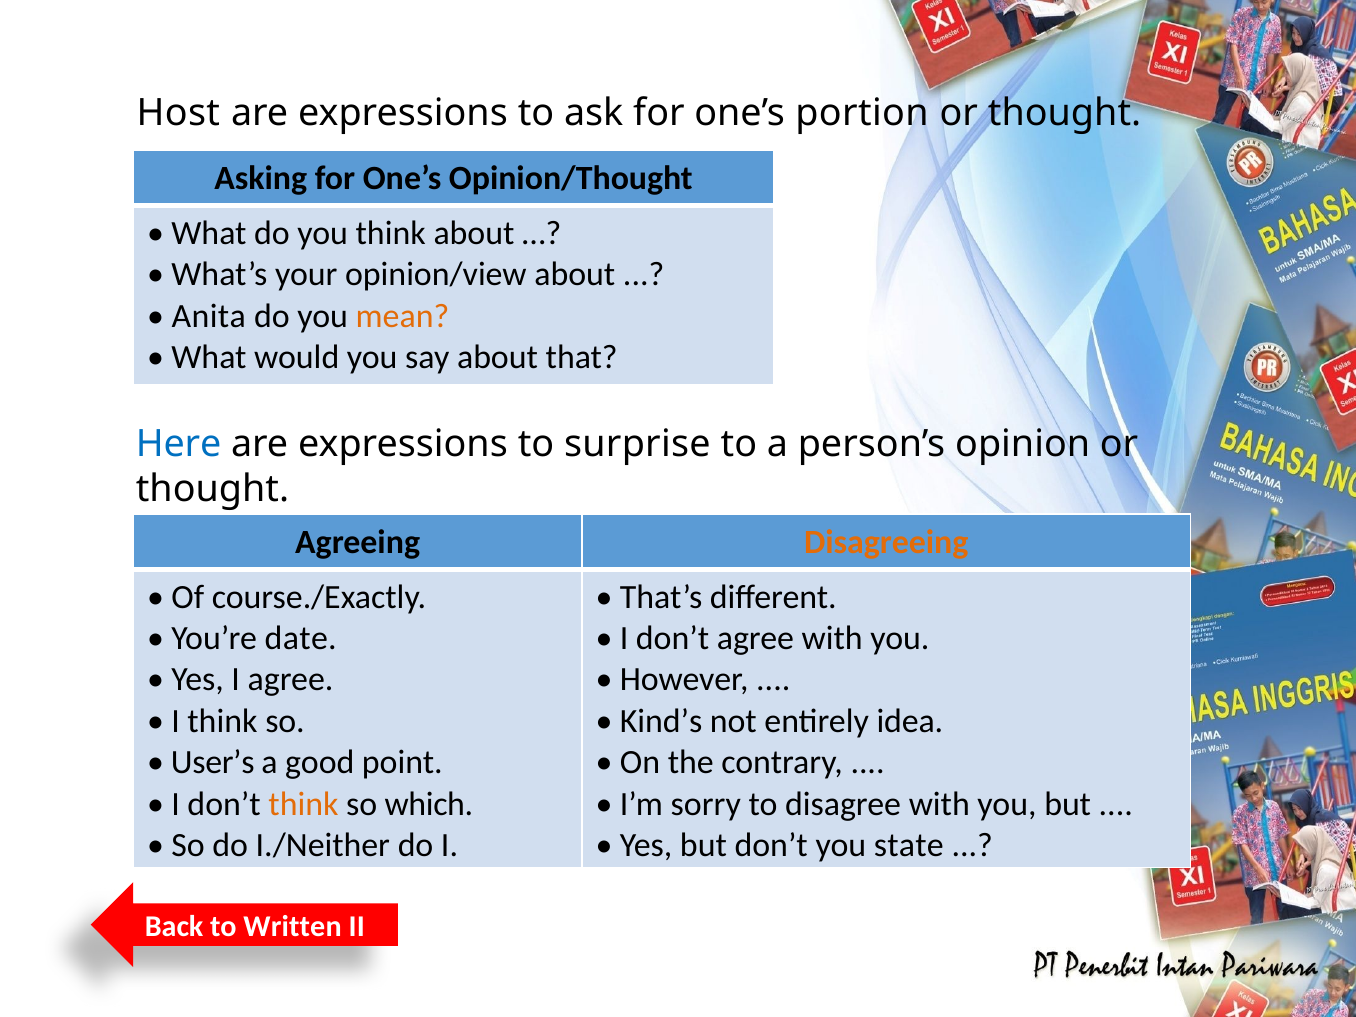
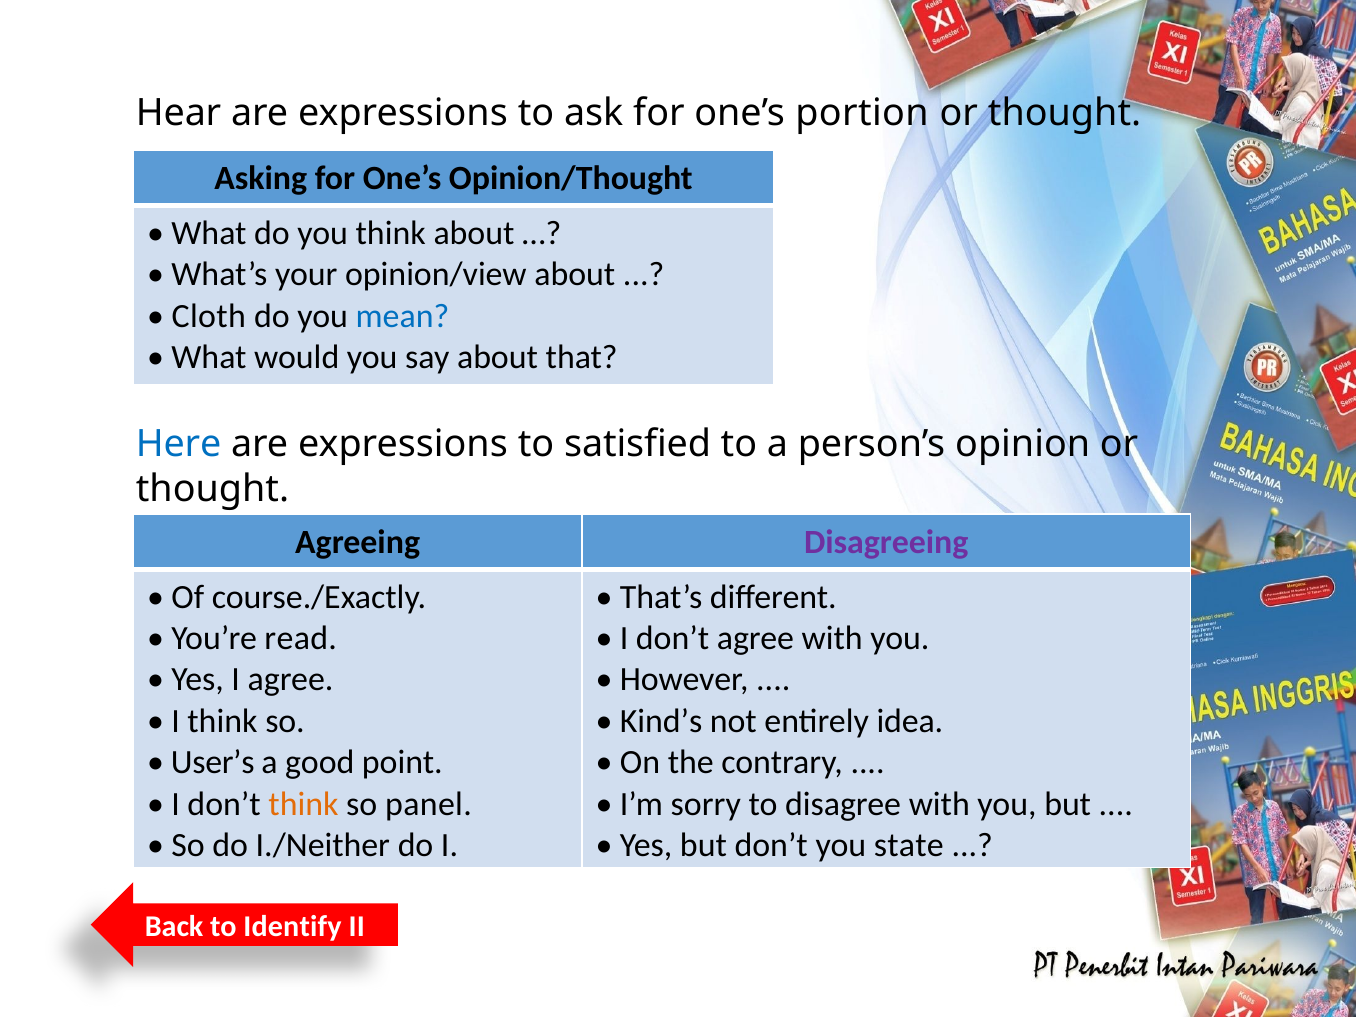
Host: Host -> Hear (179, 113)
Anita: Anita -> Cloth (209, 316)
mean colour: orange -> blue (402, 316)
surprise: surprise -> satisfied (638, 444)
Disagreeing colour: orange -> purple (886, 542)
date: date -> read (301, 638)
which: which -> panel (429, 804)
Written: Written -> Identify (292, 927)
